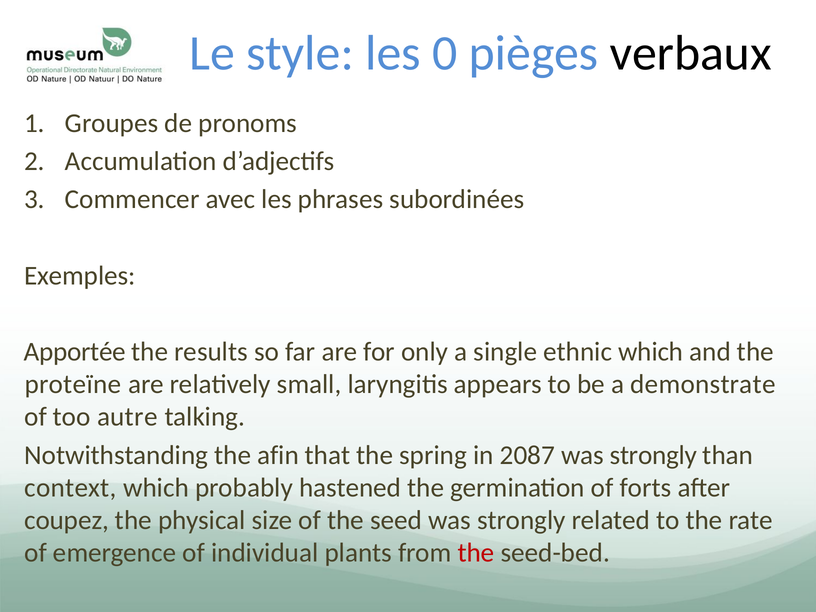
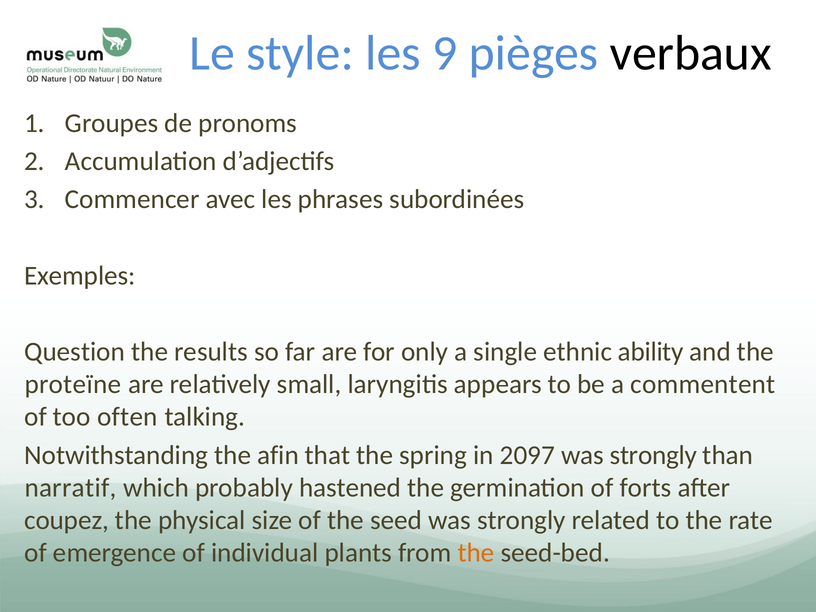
0: 0 -> 9 (445, 53)
Apportée: Apportée -> Question (75, 352)
ethnic which: which -> ability (651, 352)
demonstrate: demonstrate -> commentent (703, 384)
autre: autre -> often (127, 417)
2087: 2087 -> 2097 (527, 455)
context: context -> narratif (70, 488)
the colour: red -> orange (476, 553)
